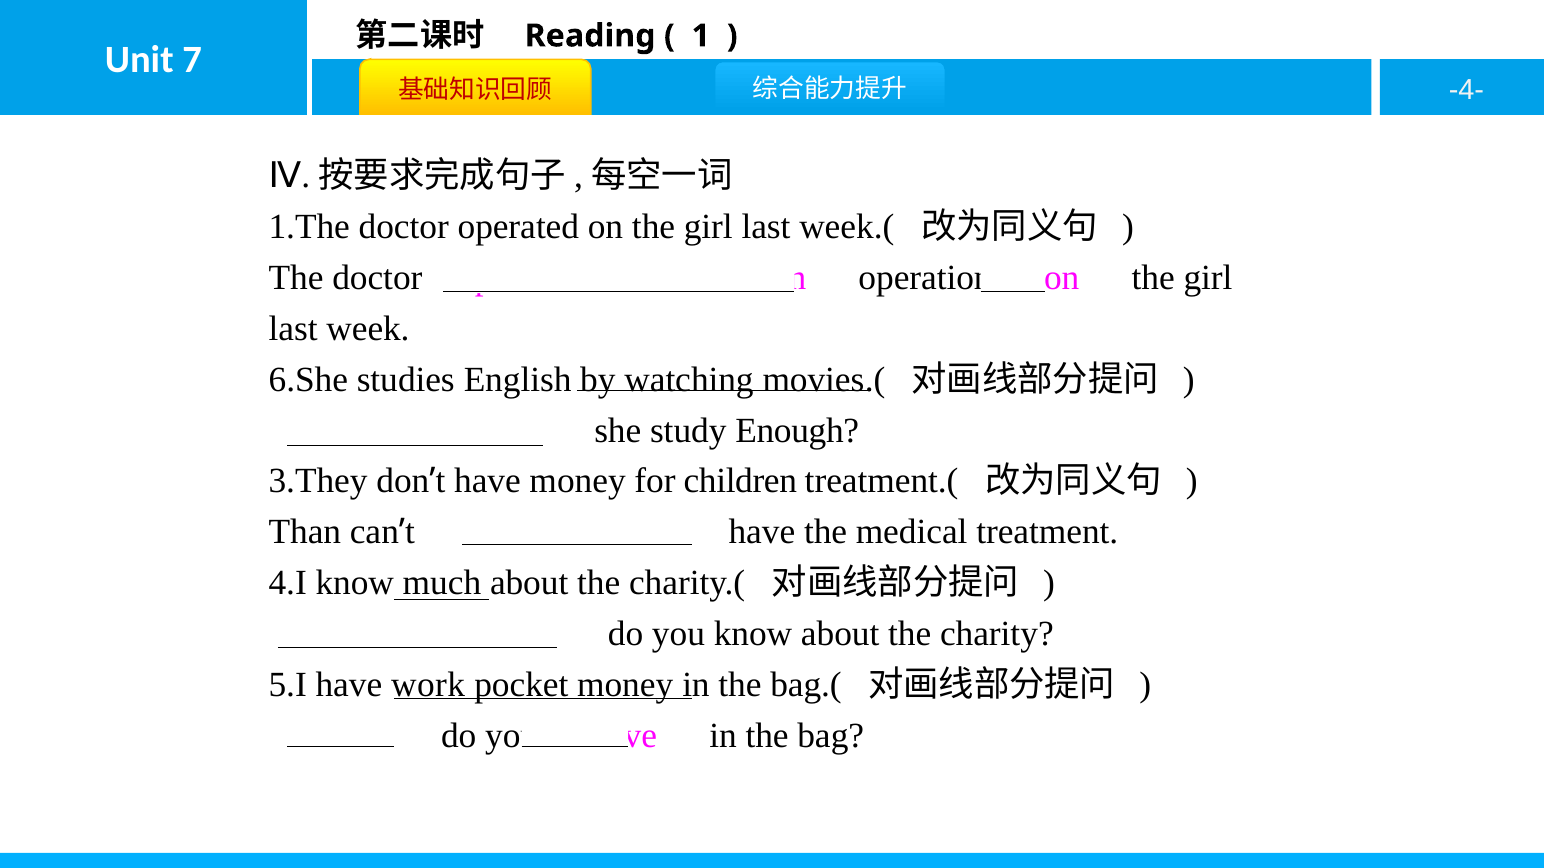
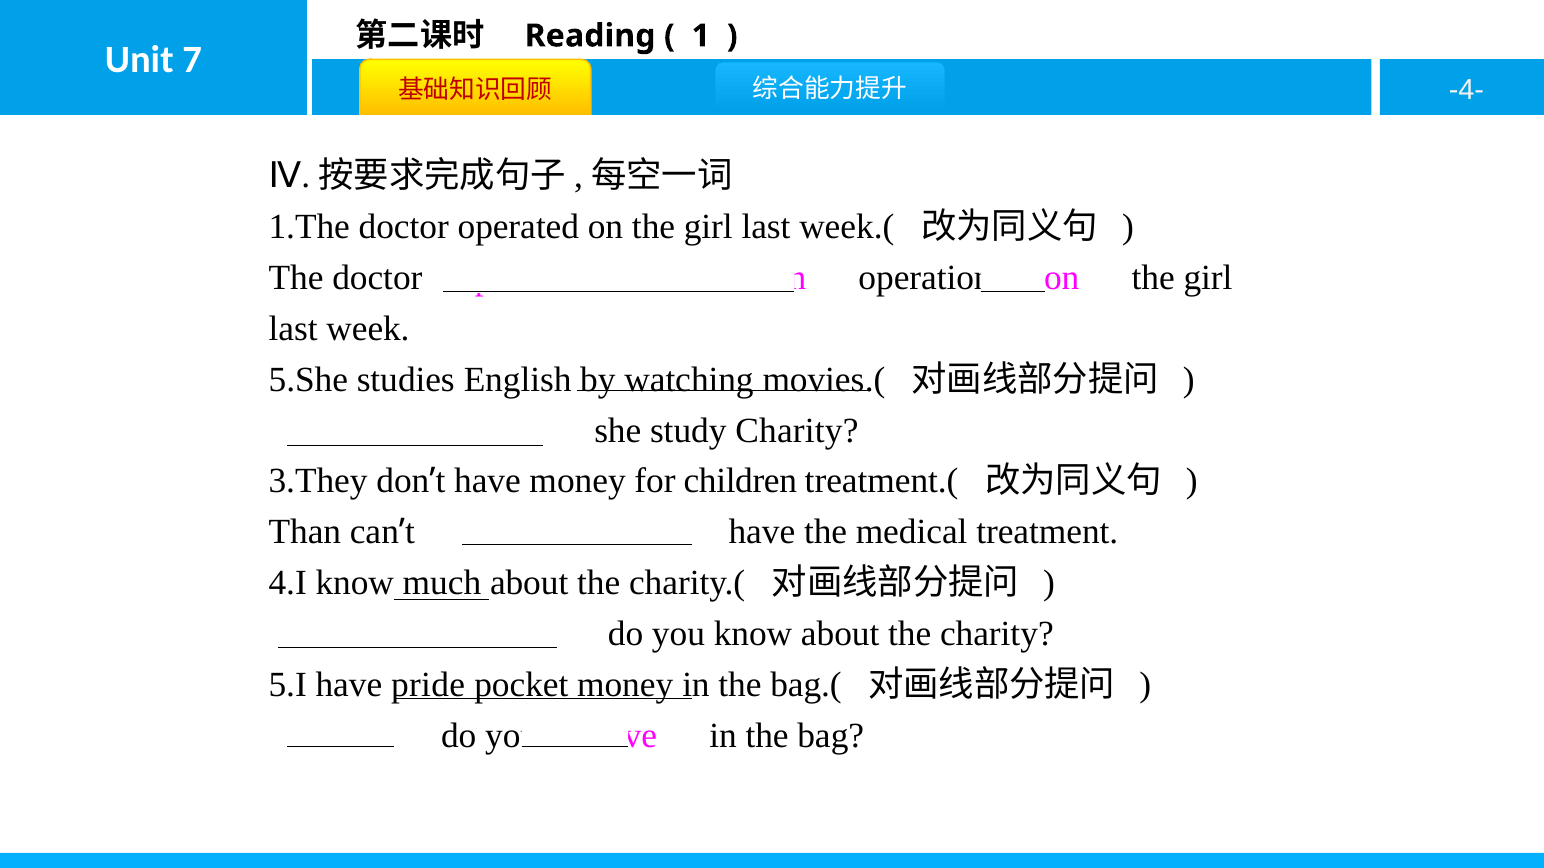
6.She: 6.She -> 5.She (308, 380)
study Enough: Enough -> Charity (797, 431)
work: work -> pride (428, 685)
